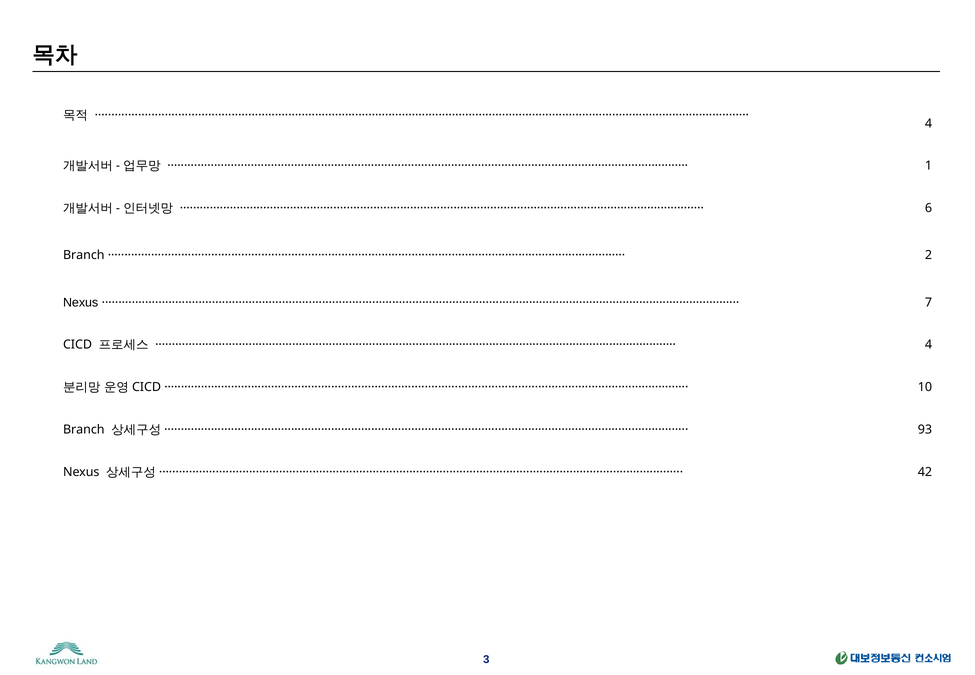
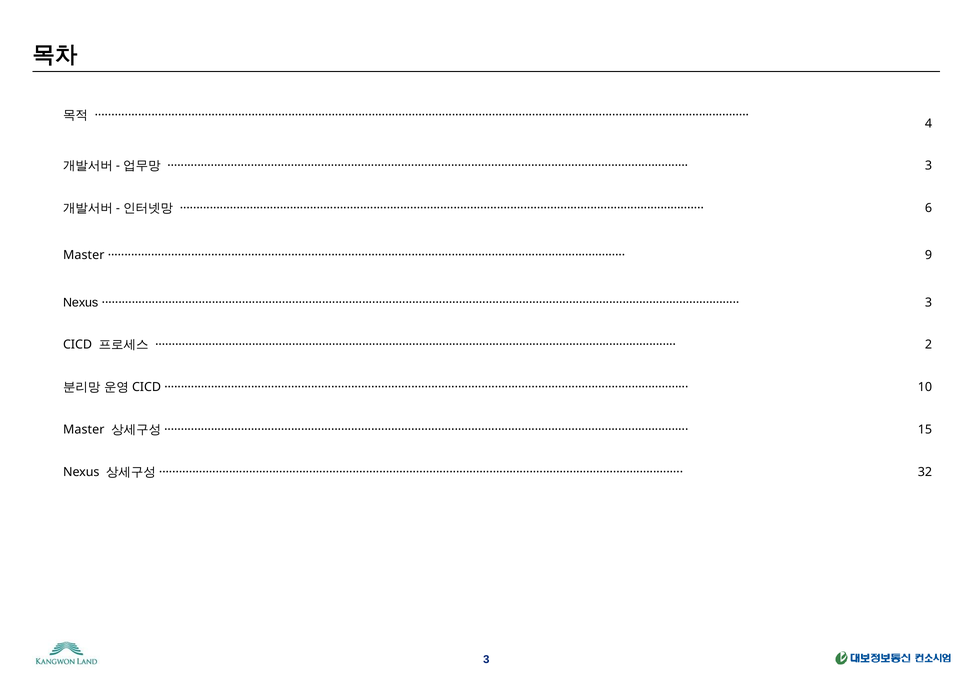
1: 1 -> 3 (928, 166)
Branch: Branch -> Master (84, 255)
2: 2 -> 9 (928, 255)
7: 7 -> 3 (928, 302)
4: 4 -> 2 (928, 345)
Branch: Branch -> Master (84, 430)
93: 93 -> 15 (925, 430)
42: 42 -> 32 (925, 472)
